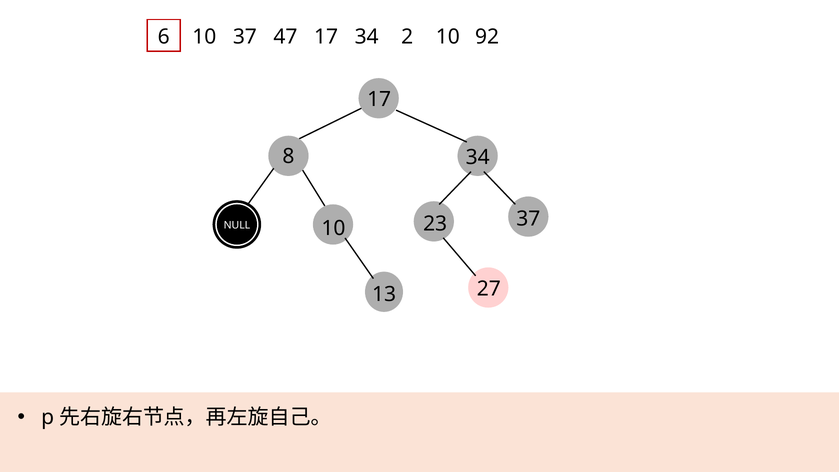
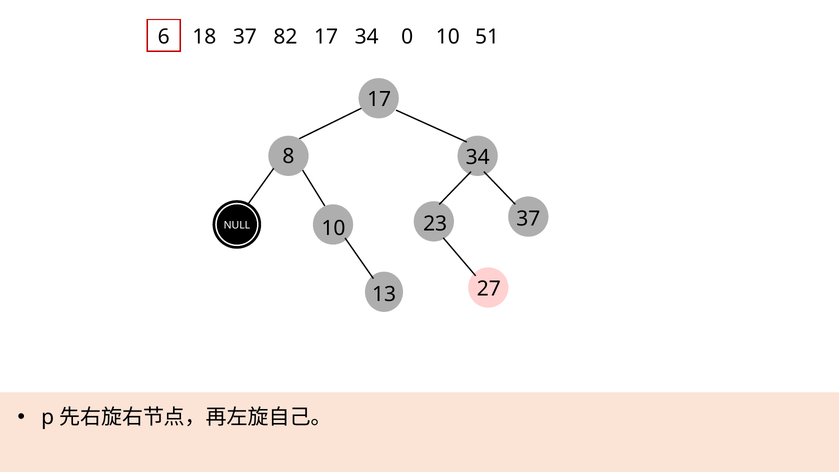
6 10: 10 -> 18 (204, 37)
47: 47 -> 82 (285, 37)
2: 2 -> 0 (407, 37)
92: 92 -> 51 (487, 37)
